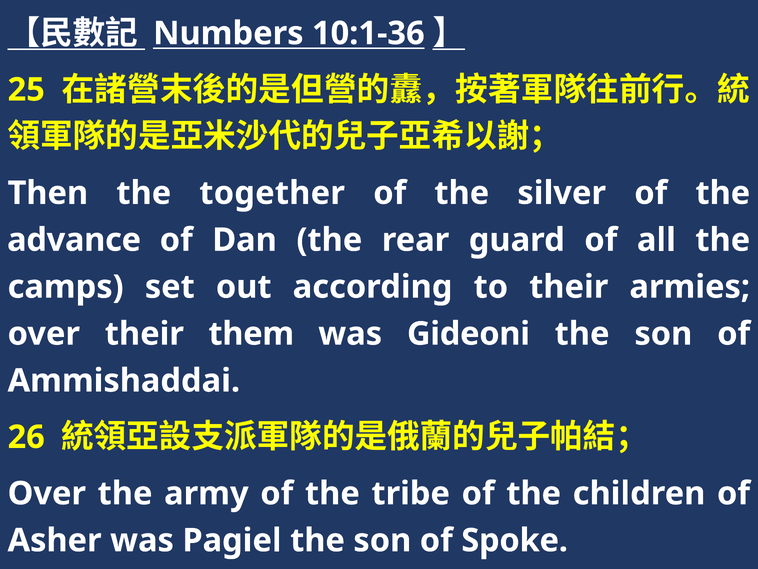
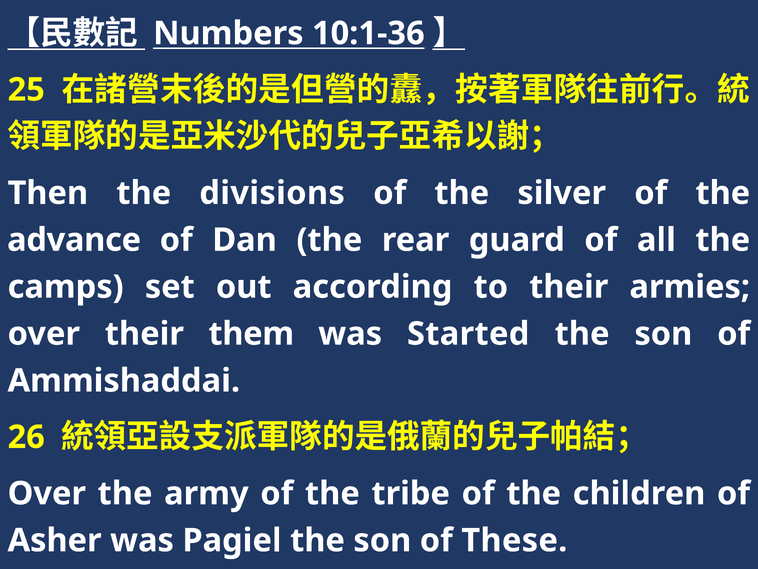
together: together -> divisions (272, 193)
Gideoni: Gideoni -> Started (468, 334)
Spoke: Spoke -> These (514, 540)
